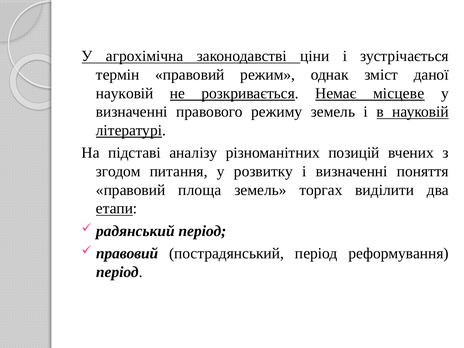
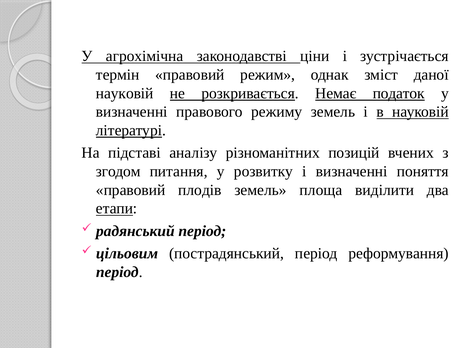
місцеве: місцеве -> податок (399, 93)
площа: площа -> плодів (200, 190)
торгах: торгах -> площа (321, 190)
правовий: правовий -> цільовим (127, 253)
